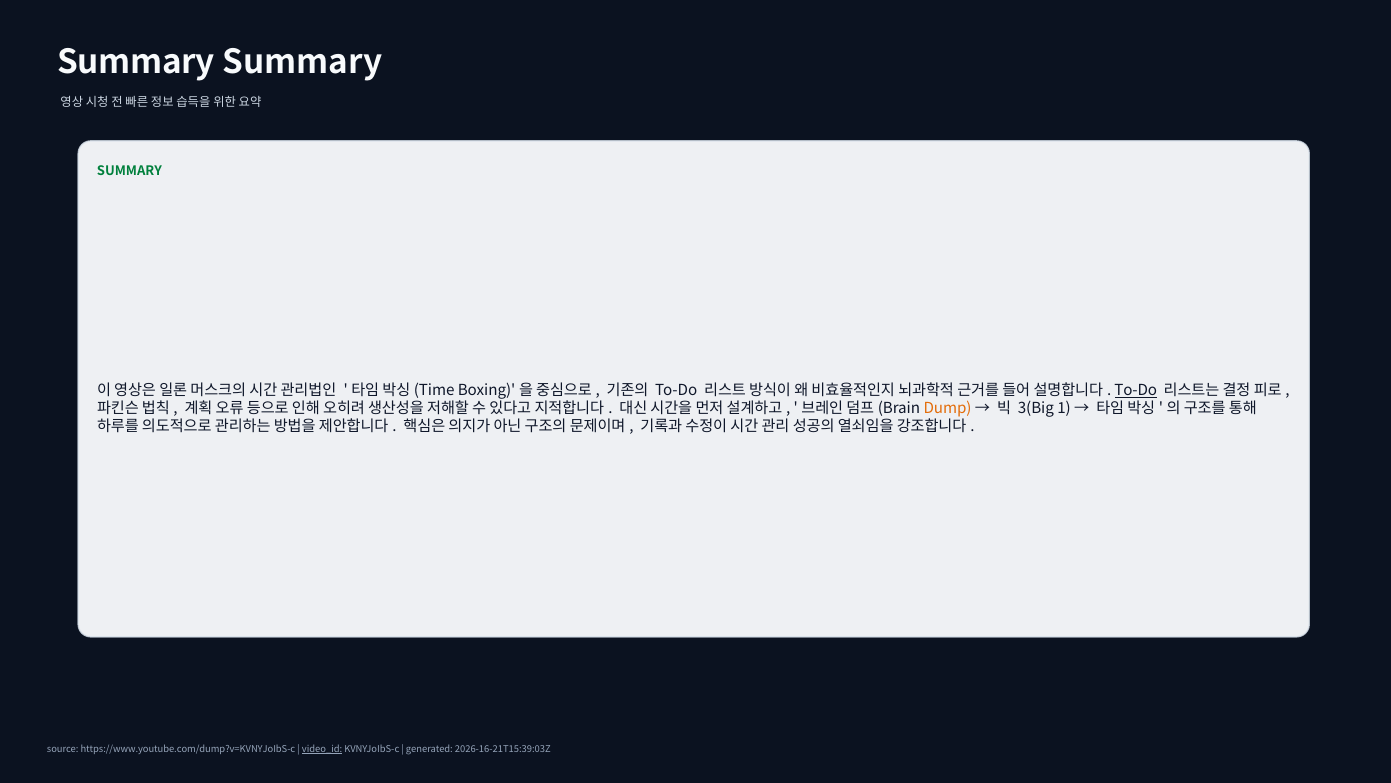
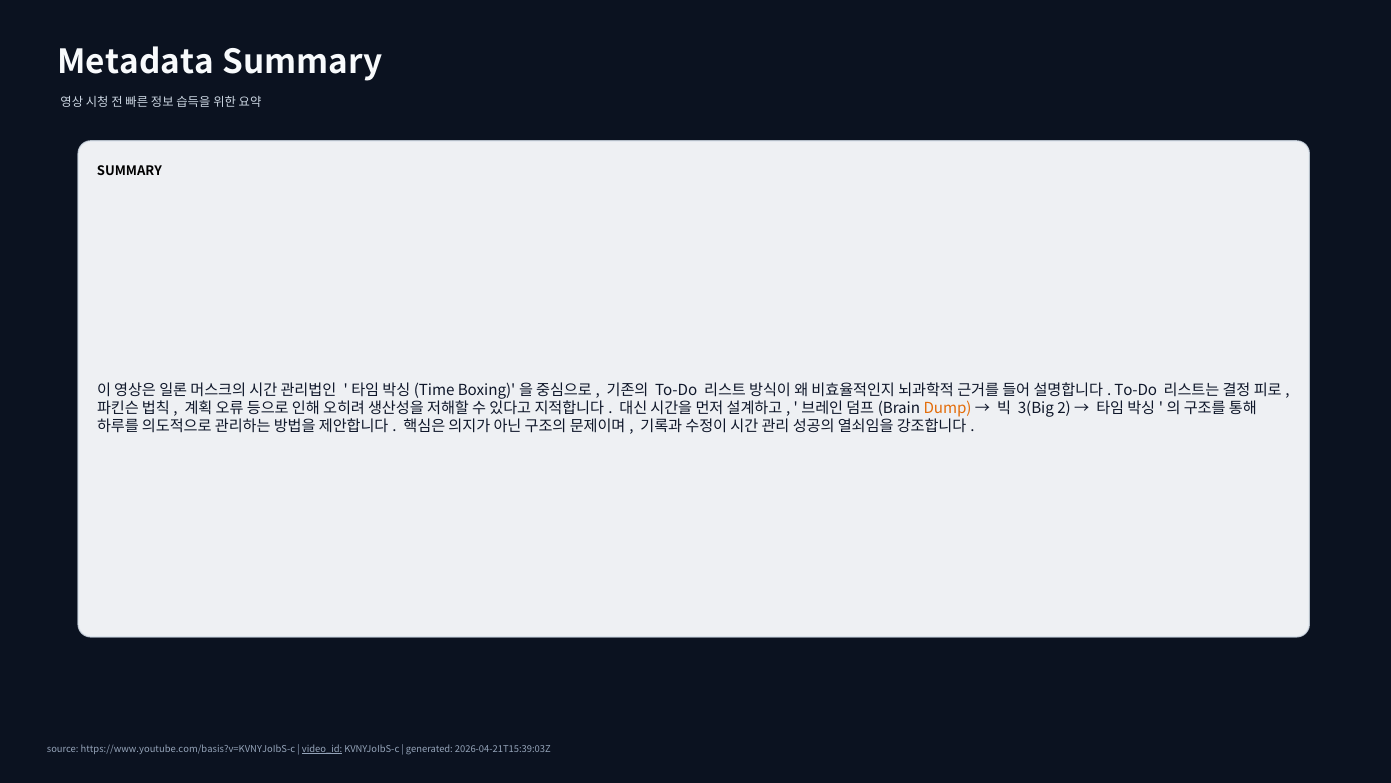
Summary: Summary -> Metadata (136, 62)
SUMMARY colour: green -> black (129, 171)
To-Do underline: present -> none (1136, 390)
1: 1 -> 2 (1064, 408)
https://www.youtube.com/dump?v=KVNYJoIbS-c: https://www.youtube.com/dump?v=KVNYJoIbS-c -> https://www.youtube.com/basis?v=KVNYJoIbS-c (188, 749)
2026-16-21T15:39:03Z: 2026-16-21T15:39:03Z -> 2026-04-21T15:39:03Z (503, 749)
